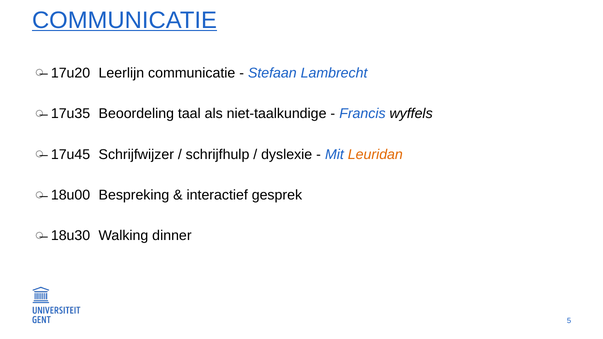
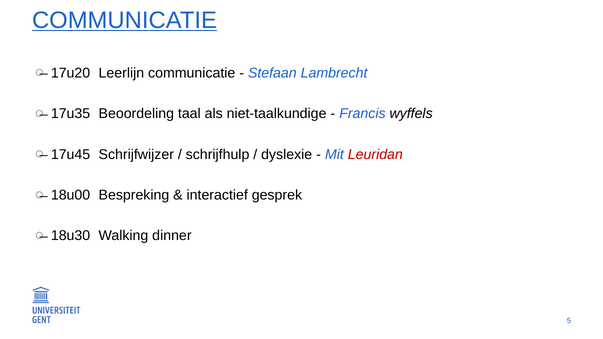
Leuridan colour: orange -> red (375, 154)
